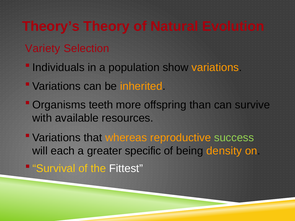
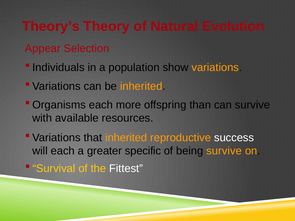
Variety: Variety -> Appear (43, 49)
teeth: teeth -> each (101, 105)
that whereas: whereas -> inherited (126, 138)
success colour: light green -> white (234, 138)
being density: density -> survive (224, 151)
